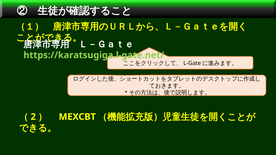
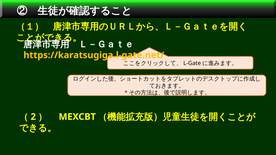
https://karatsugiga.l-gate.net/ colour: light green -> yellow (94, 55)
